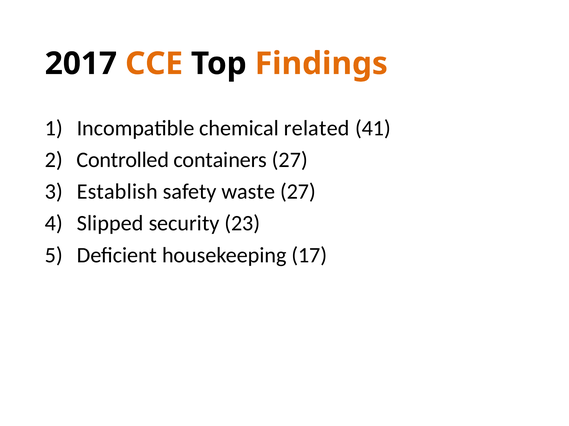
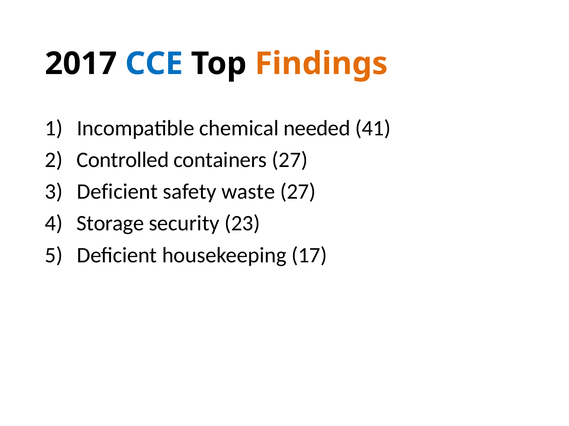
CCE colour: orange -> blue (154, 64)
related: related -> needed (317, 128)
Establish: Establish -> Deficient (117, 192)
Slipped: Slipped -> Storage (110, 224)
